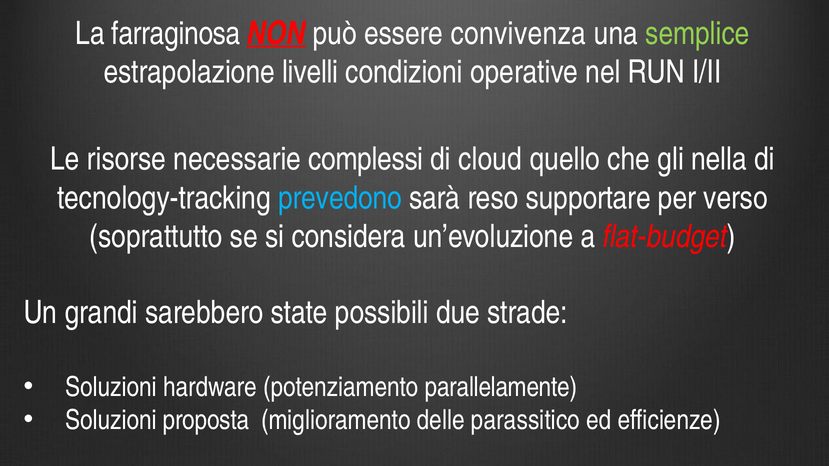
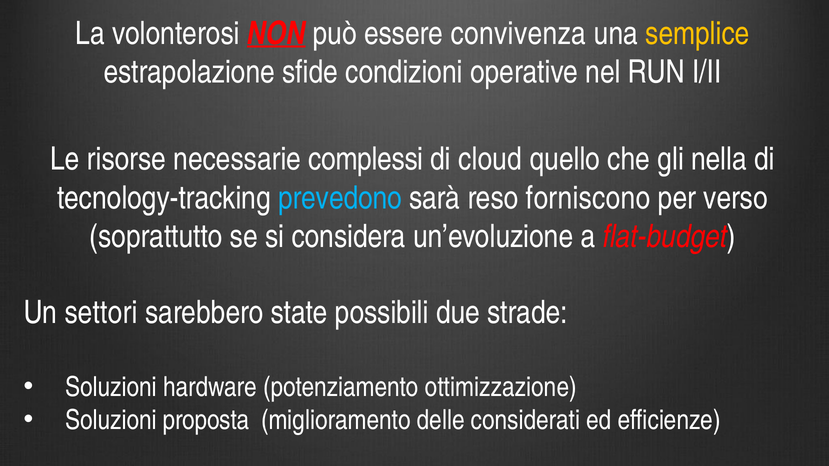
farraginosa: farraginosa -> volonterosi (176, 33)
semplice colour: light green -> yellow (697, 33)
livelli: livelli -> sfide (310, 72)
supportare: supportare -> forniscono (588, 198)
grandi: grandi -> settori (101, 313)
parallelamente: parallelamente -> ottimizzazione (501, 387)
parassitico: parassitico -> considerati (526, 421)
